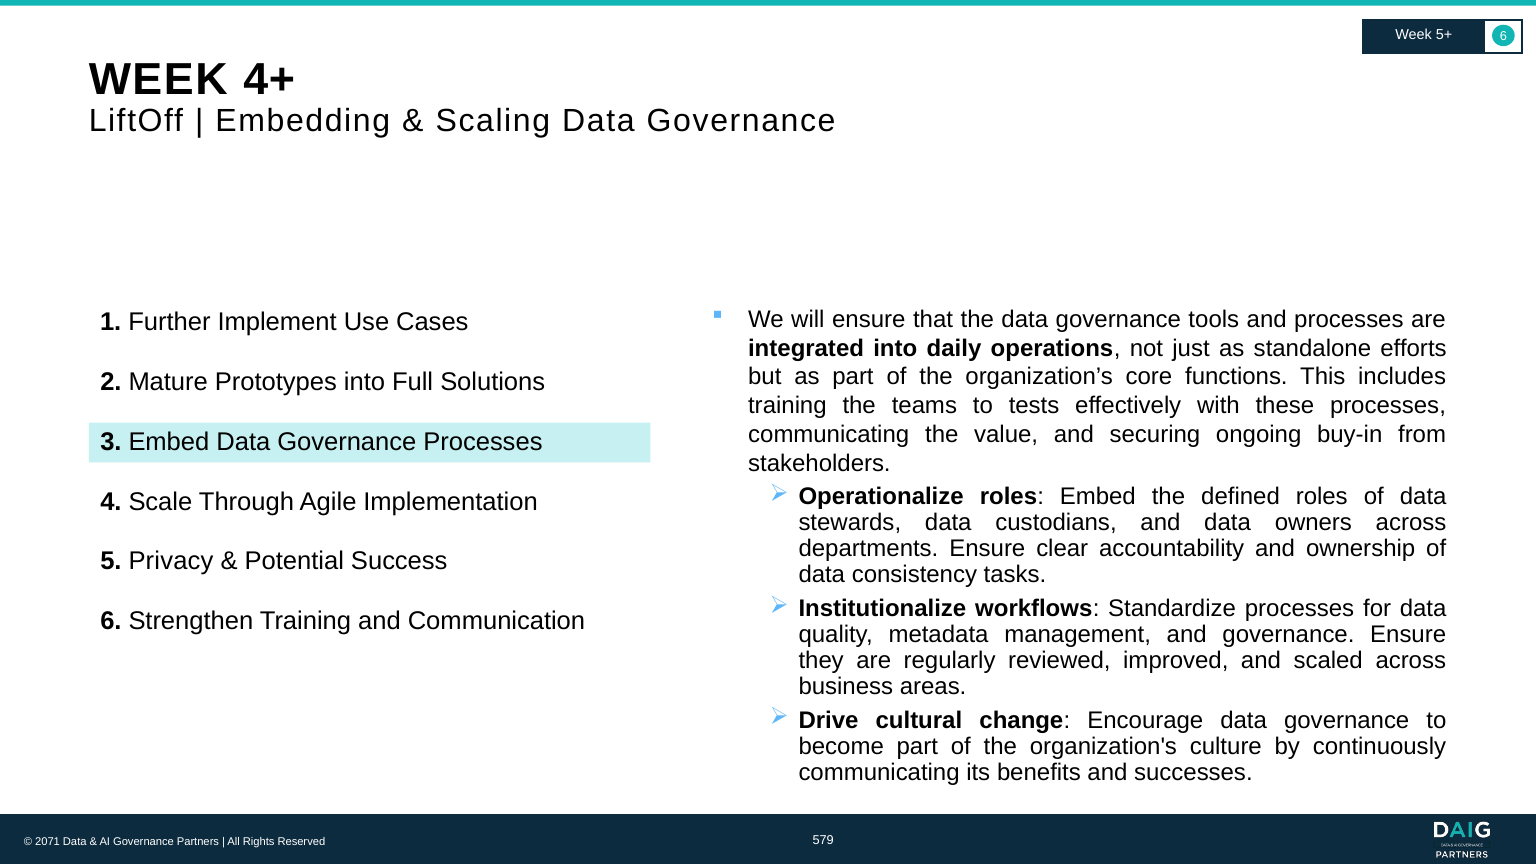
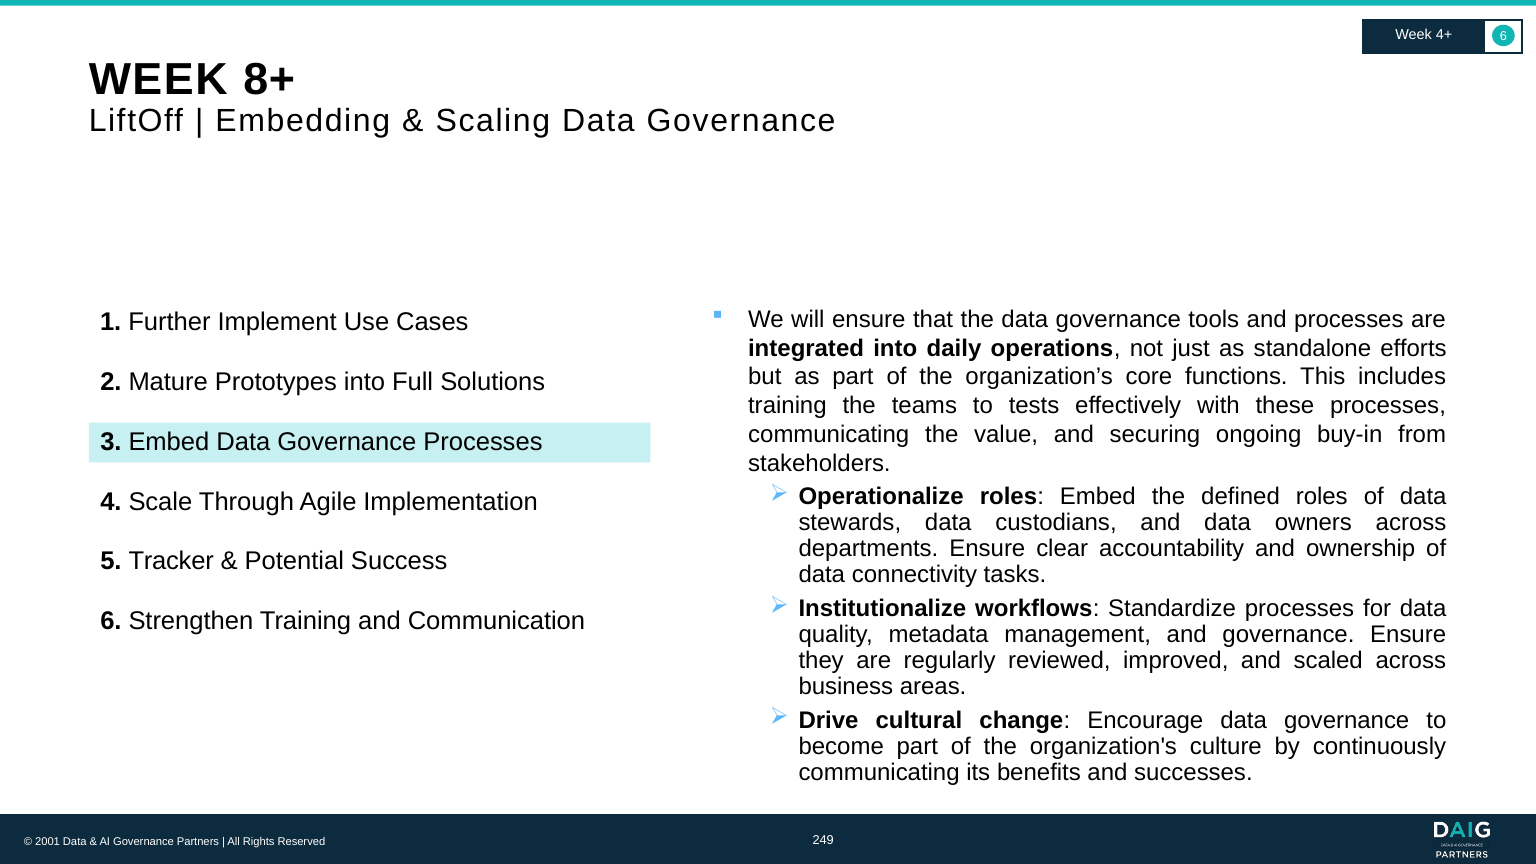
5+: 5+ -> 4+ (1444, 35)
4+: 4+ -> 8+ (269, 80)
Privacy: Privacy -> Tracker (171, 561)
consistency: consistency -> connectivity (914, 575)
2071: 2071 -> 2001 (48, 842)
579: 579 -> 249 (823, 840)
